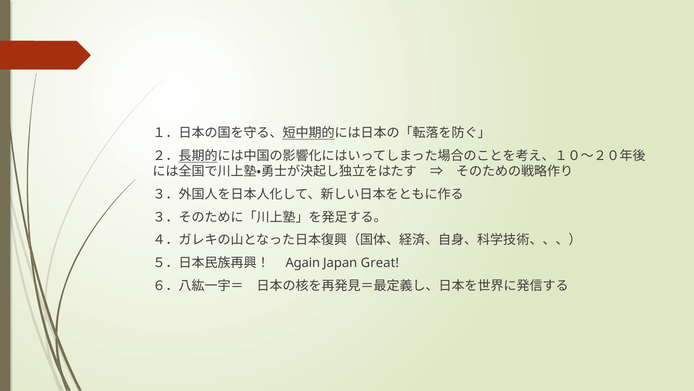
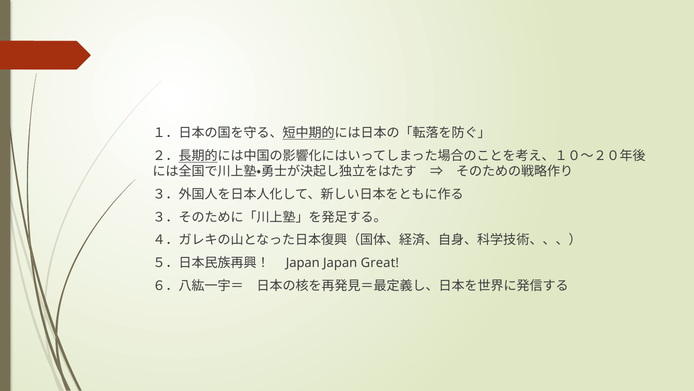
Again: Again -> Japan (303, 263)
